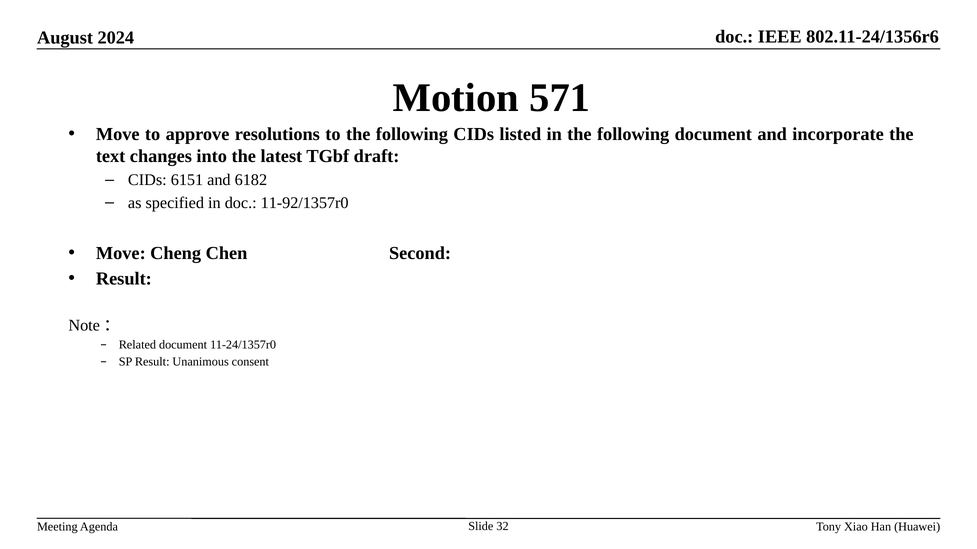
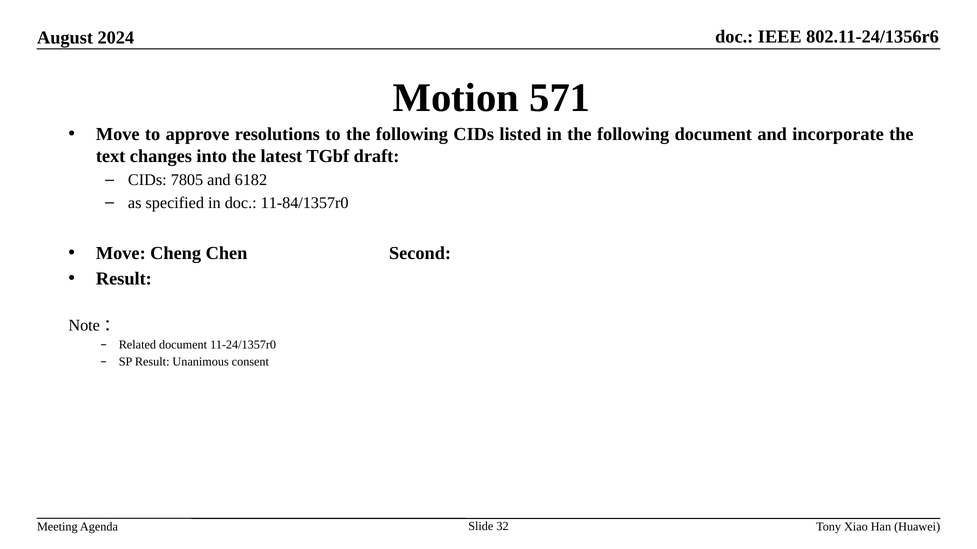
6151: 6151 -> 7805 (187, 180)
11-92/1357r0: 11-92/1357r0 -> 11-84/1357r0 (305, 203)
